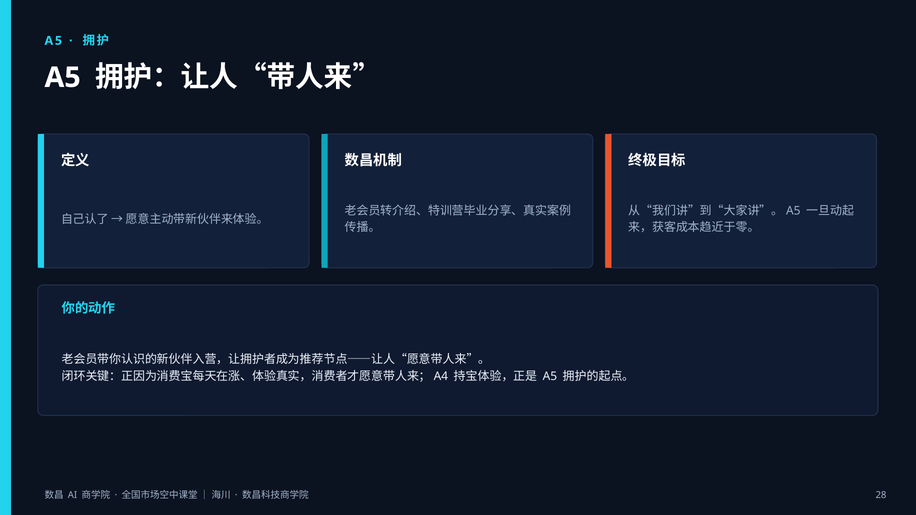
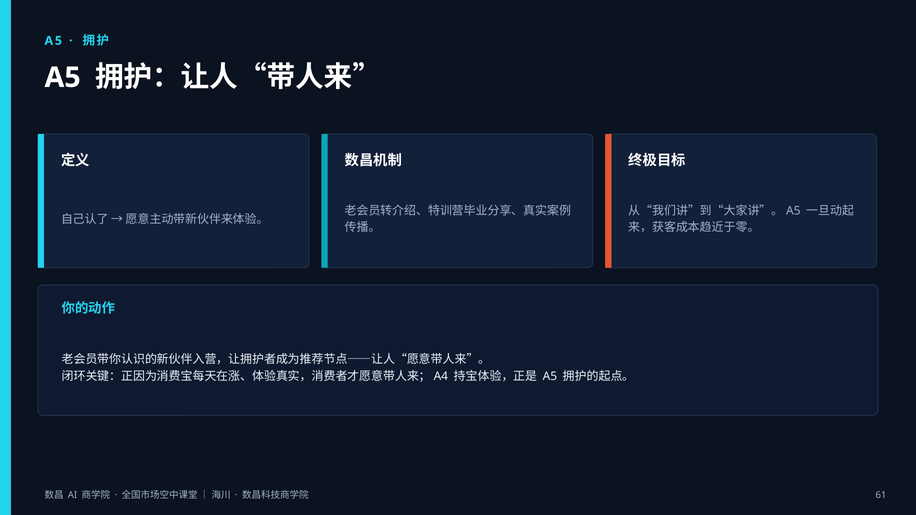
28: 28 -> 61 (881, 495)
